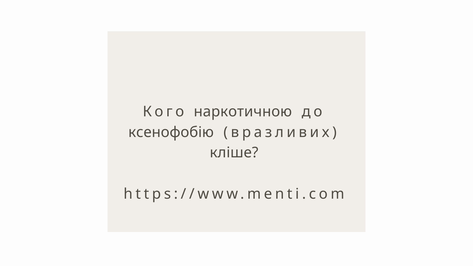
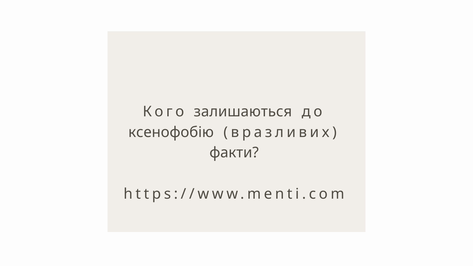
наркотичною: наркотичною -> залишаються (243, 112)
кліше: кліше -> факти (234, 153)
